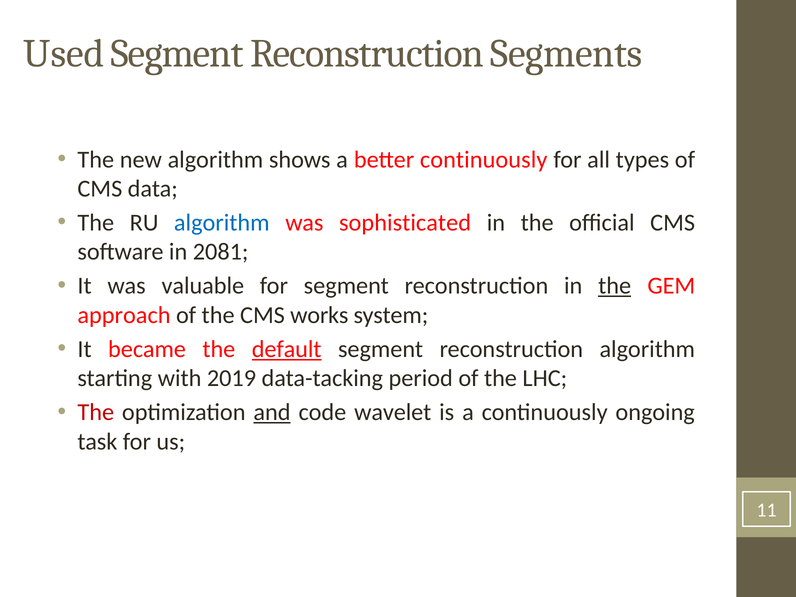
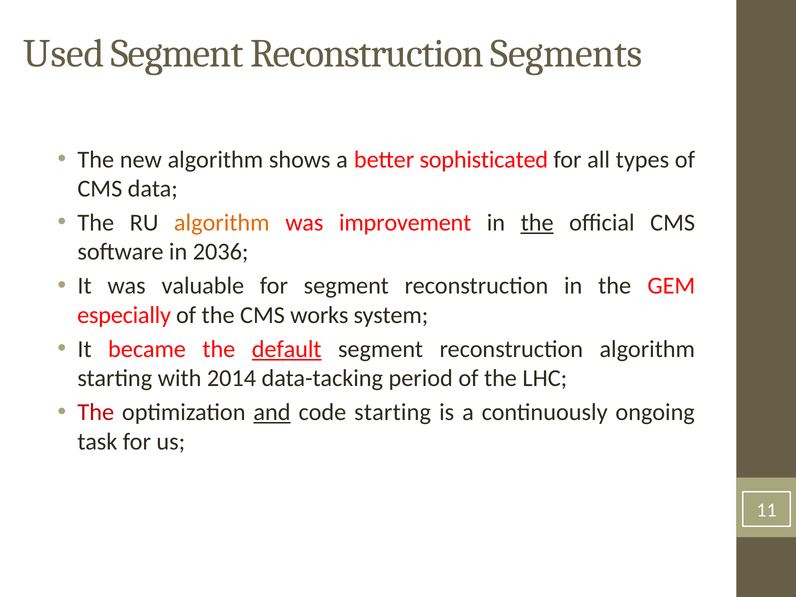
better continuously: continuously -> sophisticated (484, 159)
algorithm colour: blue -> orange (222, 223)
sophisticated: sophisticated -> improvement (405, 223)
the underline: none -> present (537, 223)
2081: 2081 -> 2036 (221, 252)
the underline: present -> none (615, 286)
approach: approach -> especially (124, 315)
2019: 2019 -> 2014 (232, 378)
code wavelet: wavelet -> starting (393, 412)
